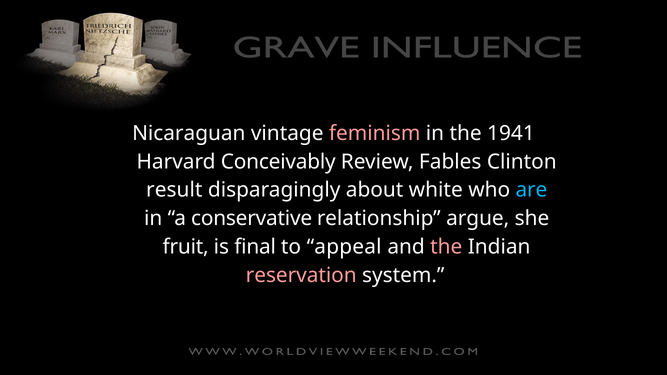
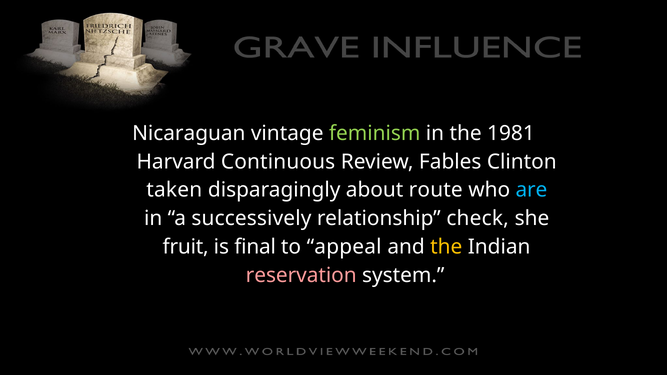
feminism colour: pink -> light green (375, 133)
1941: 1941 -> 1981 (511, 133)
Conceivably: Conceivably -> Continuous (278, 162)
result: result -> taken (174, 190)
white: white -> route (436, 190)
conservative: conservative -> successively (251, 219)
argue: argue -> check (478, 219)
the colour: pink -> yellow (446, 247)
